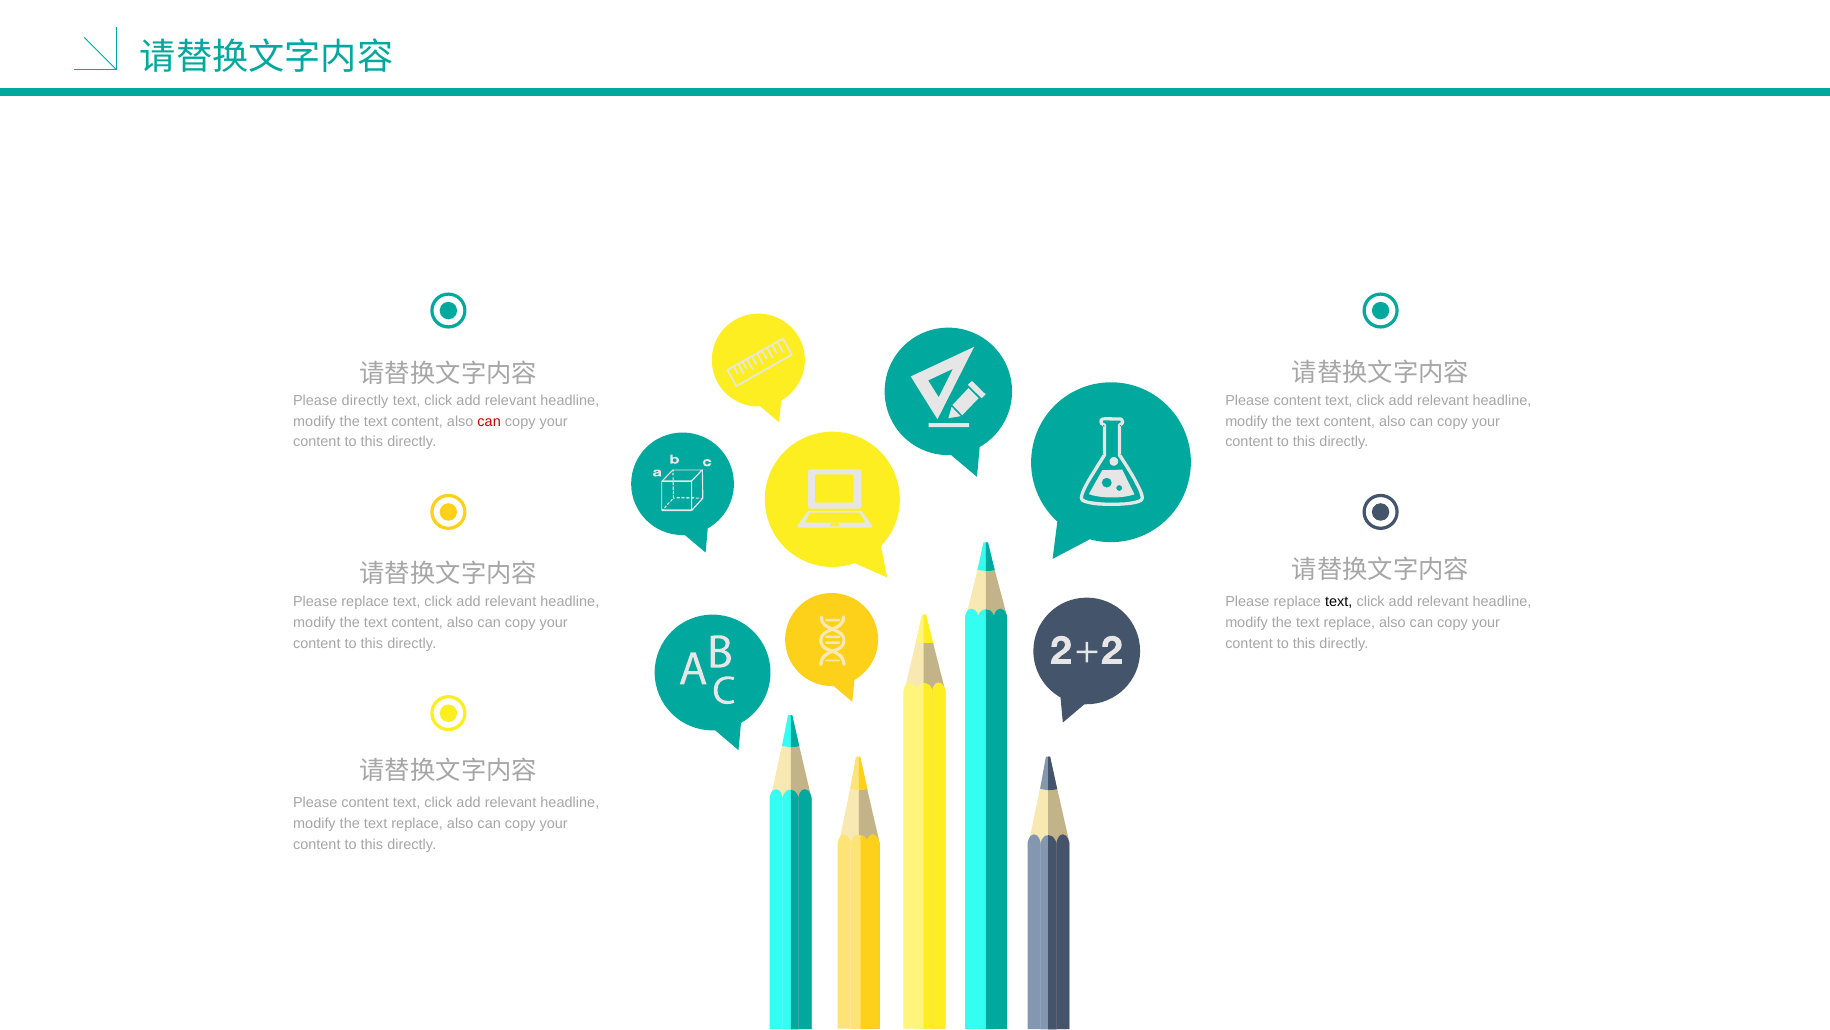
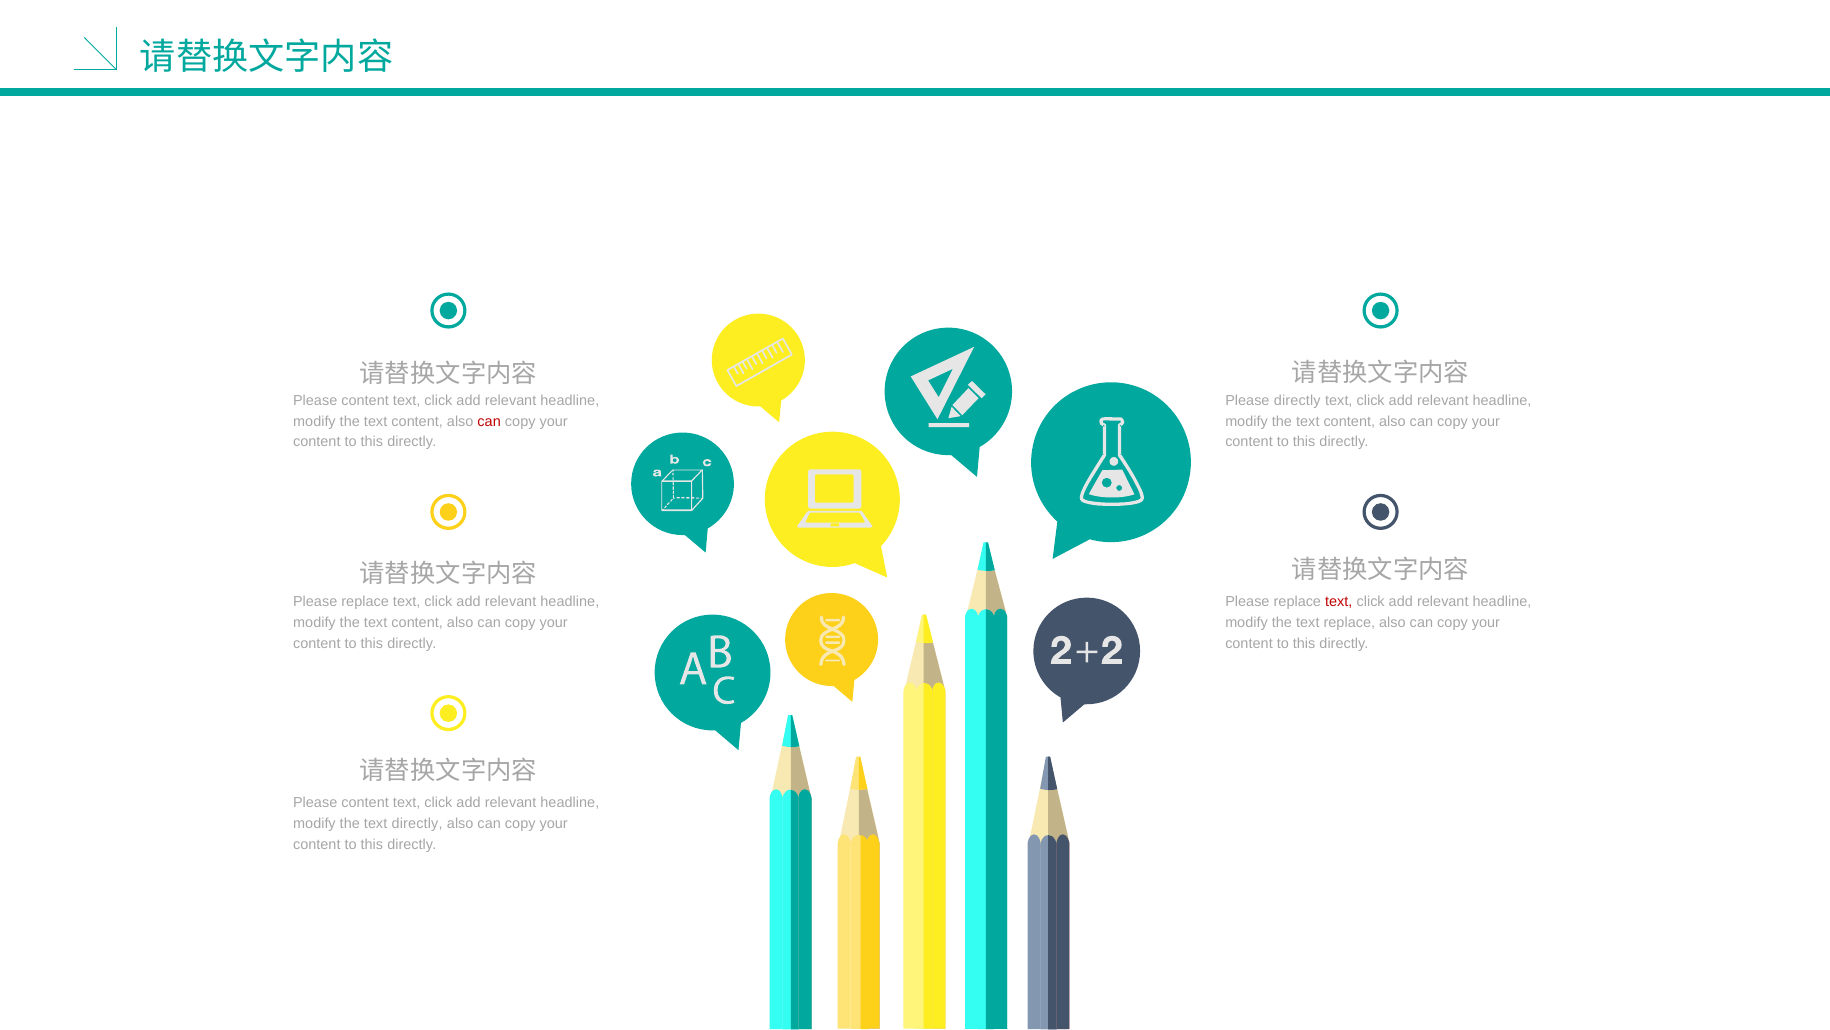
directly: directly -> content (365, 400)
content: content -> directly (1297, 400)
text colour: black -> red (1339, 602)
replace: replace -> directly (417, 823)
